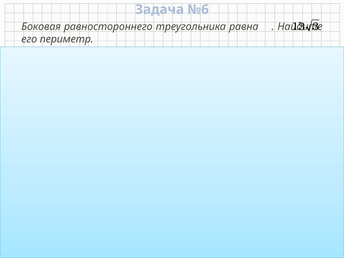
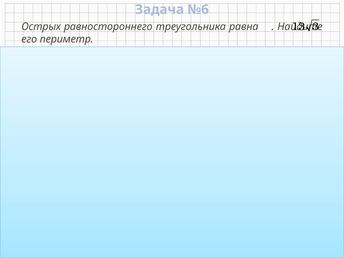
Боковая: Боковая -> Острых (41, 27)
